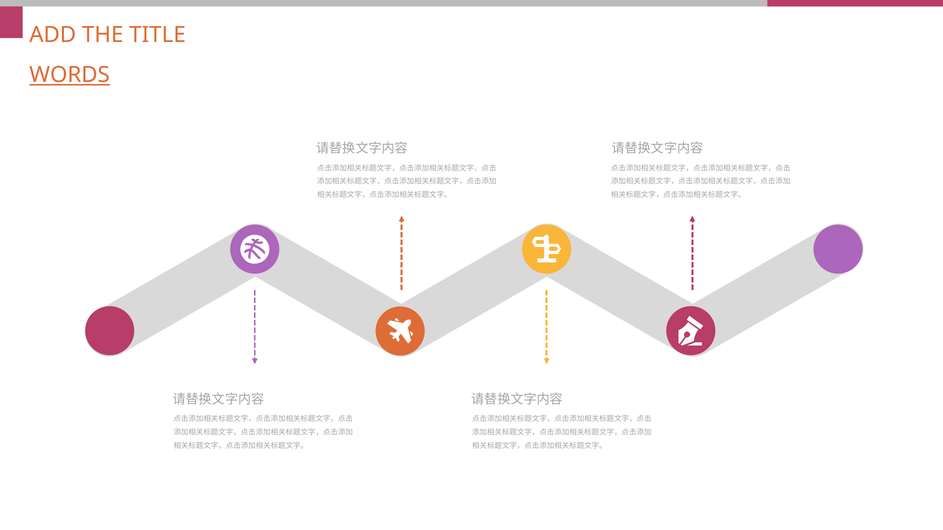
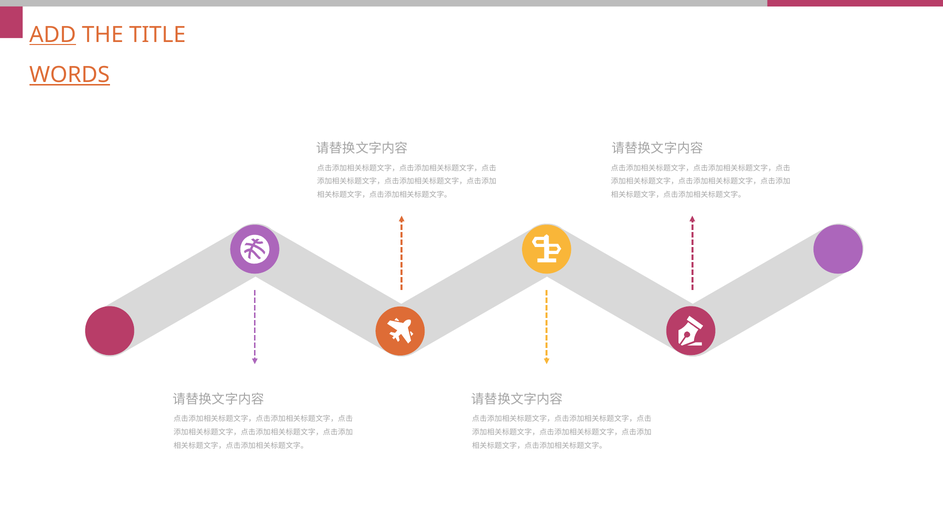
ADD underline: none -> present (53, 35)
